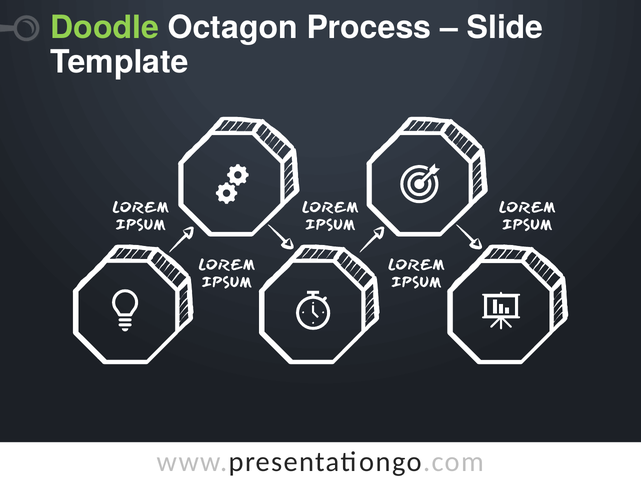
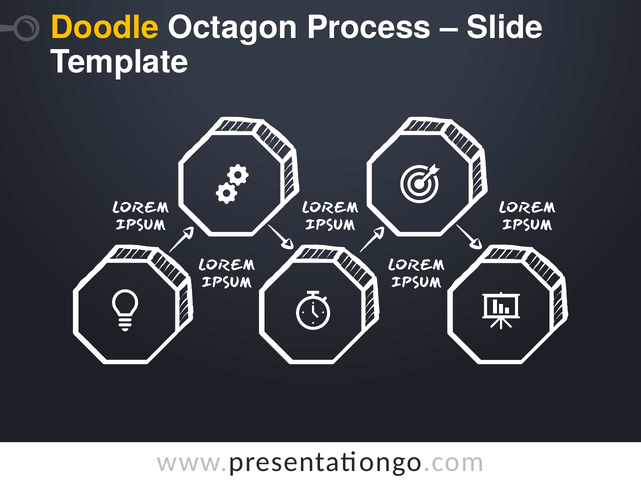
Doodle colour: light green -> yellow (105, 28)
